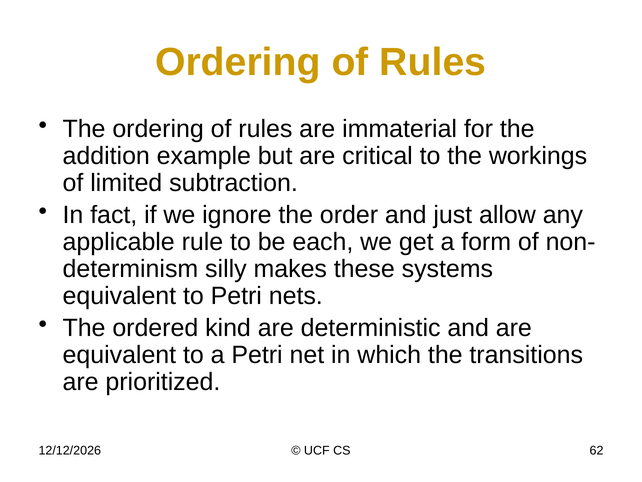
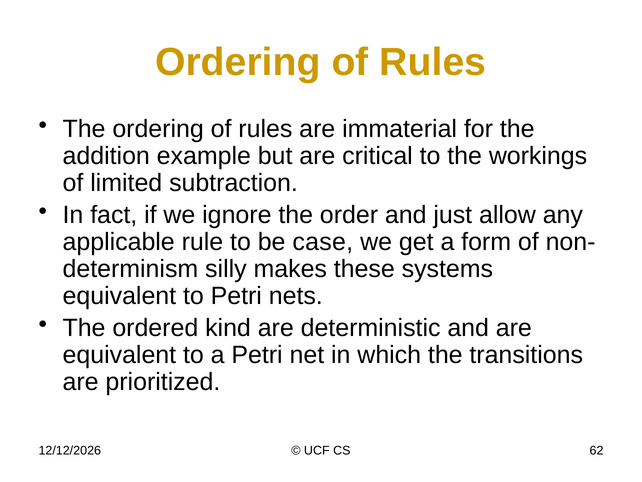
each: each -> case (323, 242)
